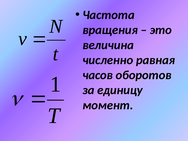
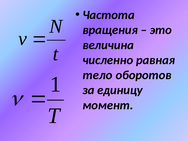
часов: часов -> тело (98, 75)
